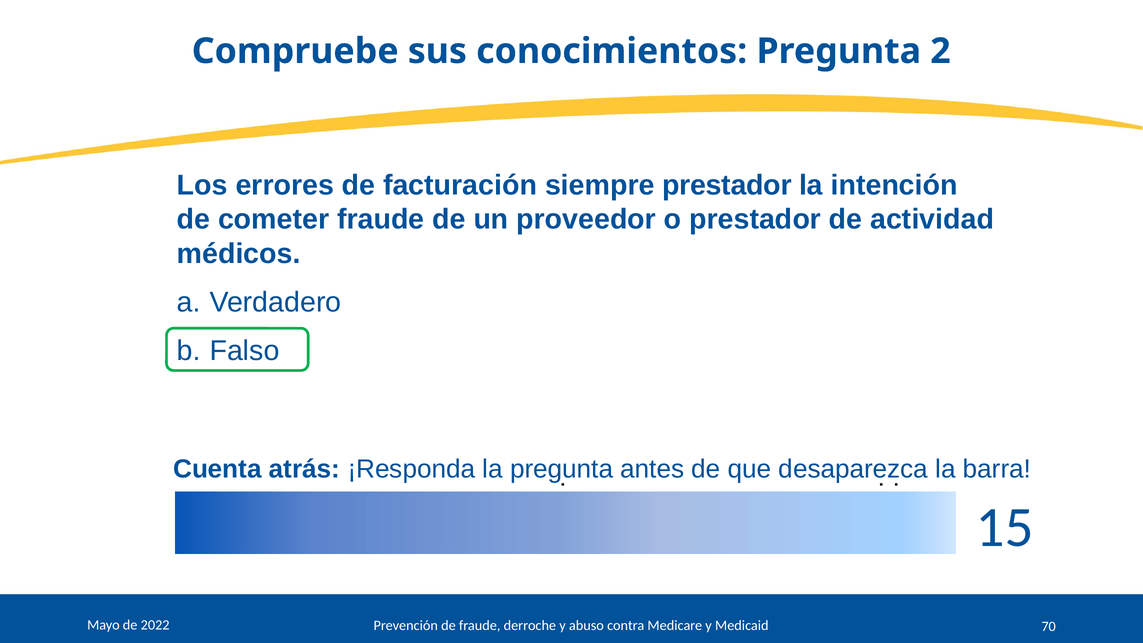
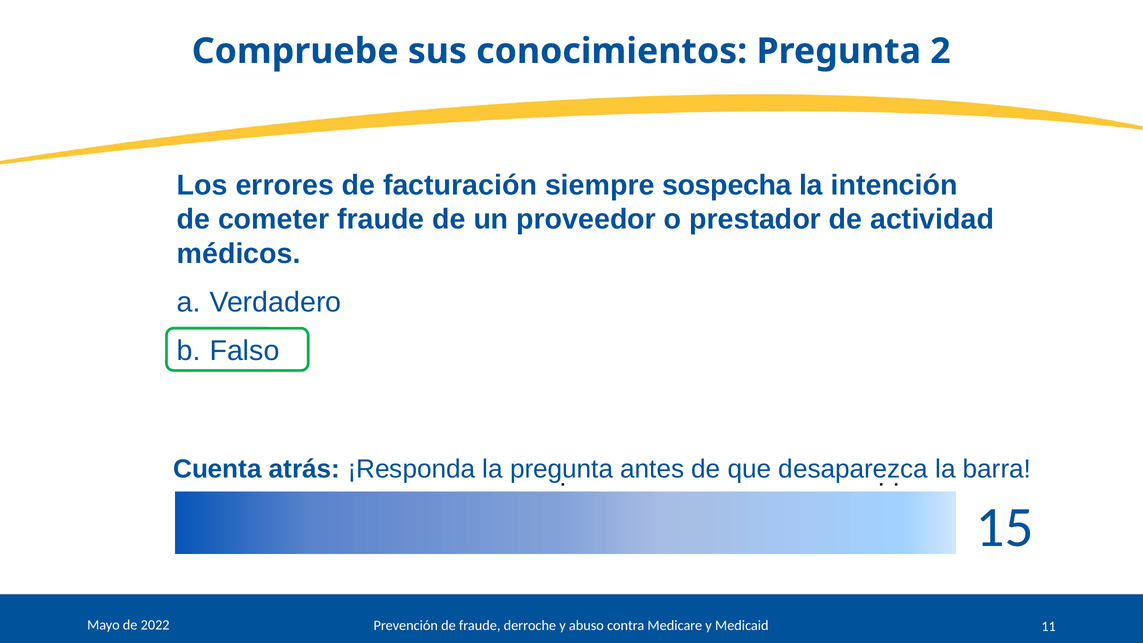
siempre prestador: prestador -> sospecha (727, 185)
Medicaid 70: 70 -> 11 (1049, 627)
